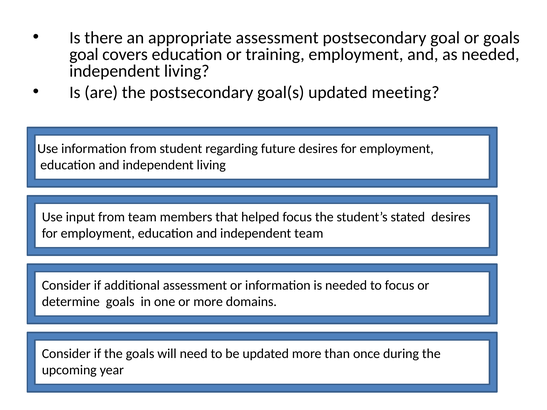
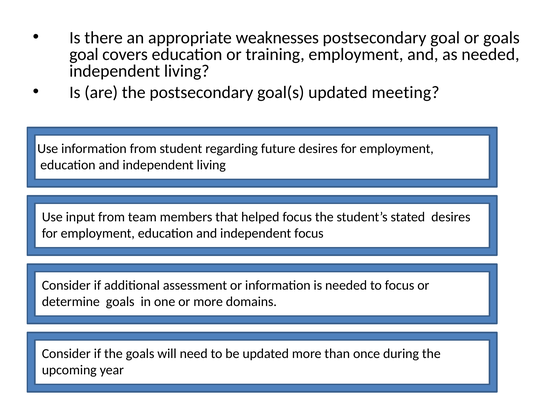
appropriate assessment: assessment -> weaknesses (277, 38)
independent team: team -> focus (309, 233)
